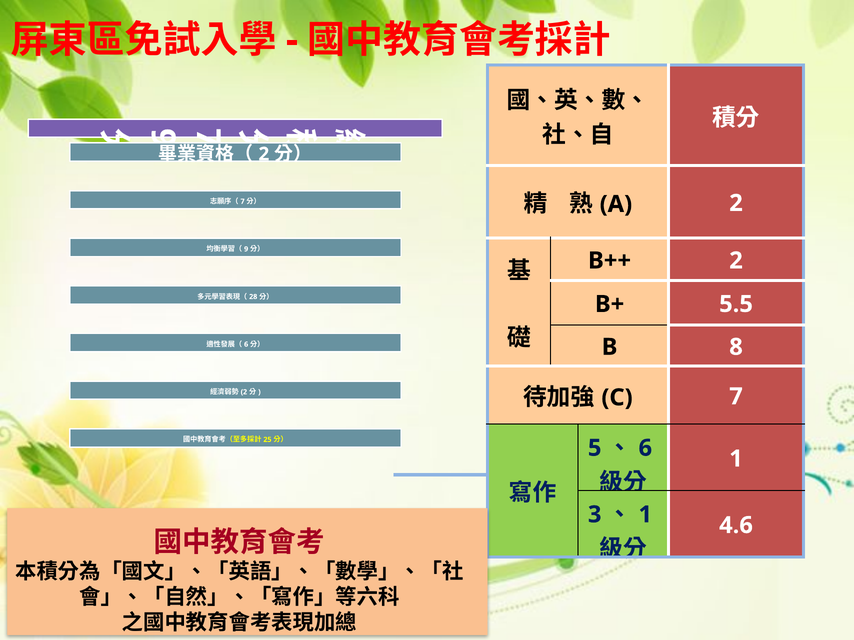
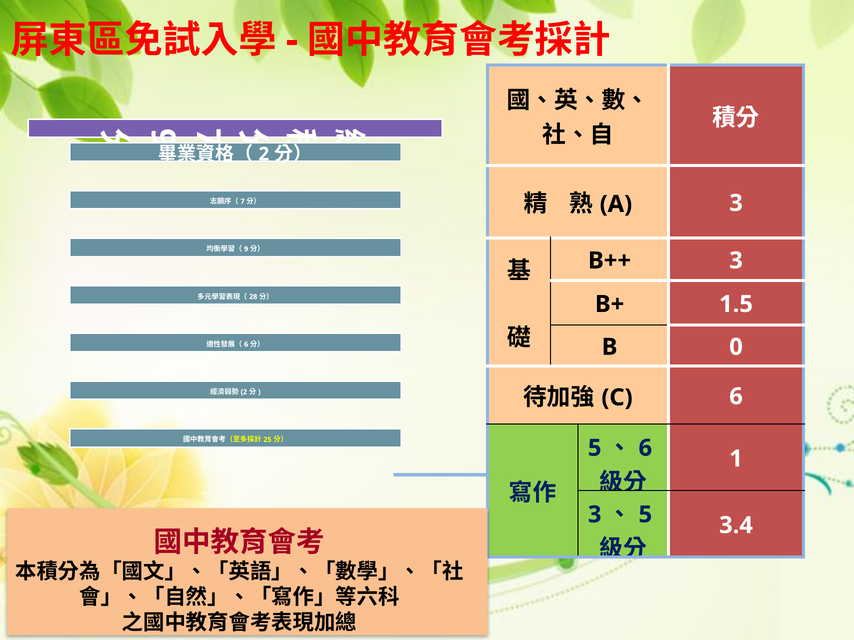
2: 2 -> 3 (736, 203)
B++ 2: 2 -> 3 (736, 261)
5.5: 5.5 -> 1.5 (736, 304)
8: 8 -> 0 (736, 347)
7: 7 -> 6 (736, 397)
1: 1 -> 5 (645, 515)
4.6: 4.6 -> 3.4 (736, 526)
